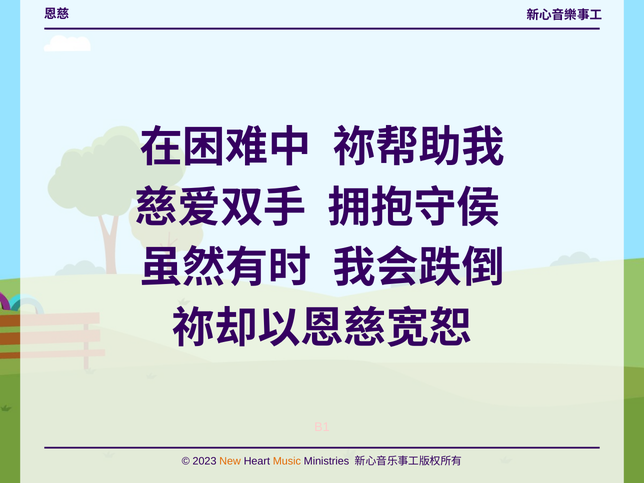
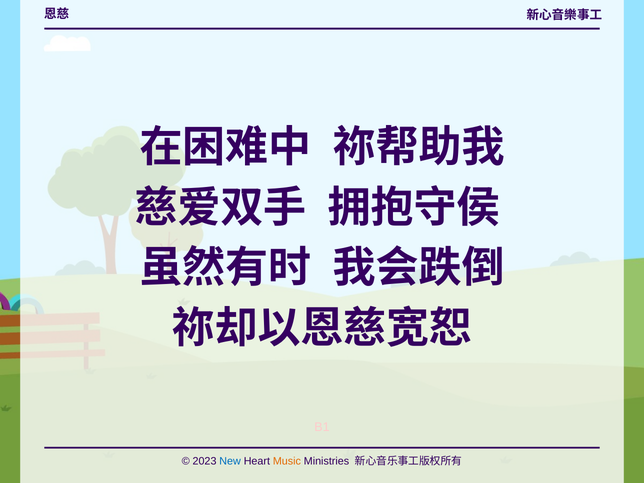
New colour: orange -> blue (230, 461)
